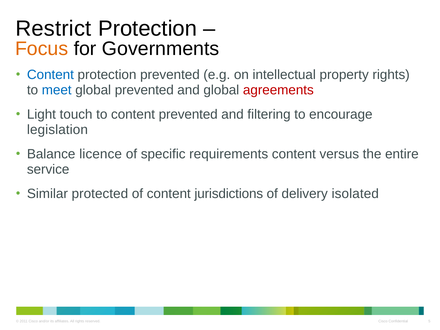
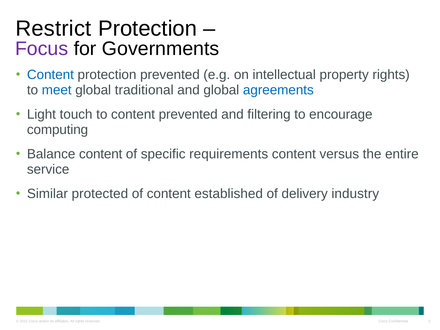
Focus colour: orange -> purple (42, 49)
global prevented: prevented -> traditional (144, 90)
agreements colour: red -> blue (278, 90)
legislation: legislation -> computing (58, 130)
Balance licence: licence -> content (101, 154)
jurisdictions: jurisdictions -> established (229, 194)
isolated: isolated -> industry (355, 194)
